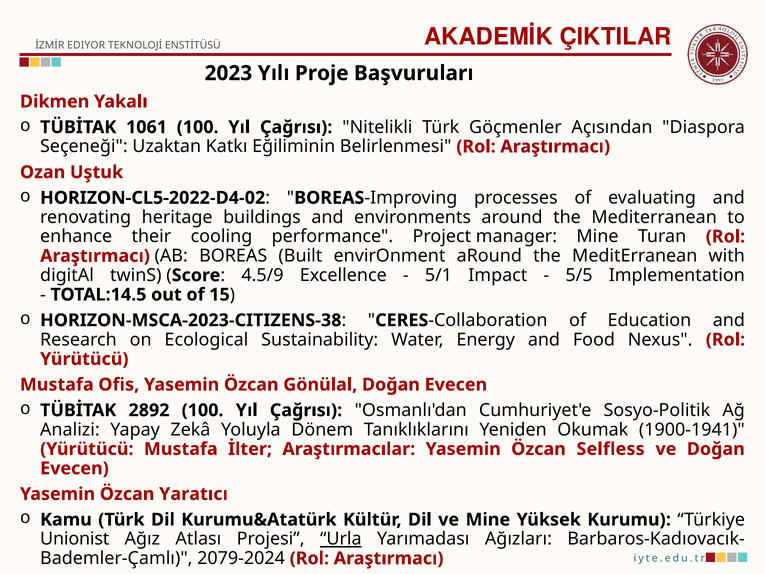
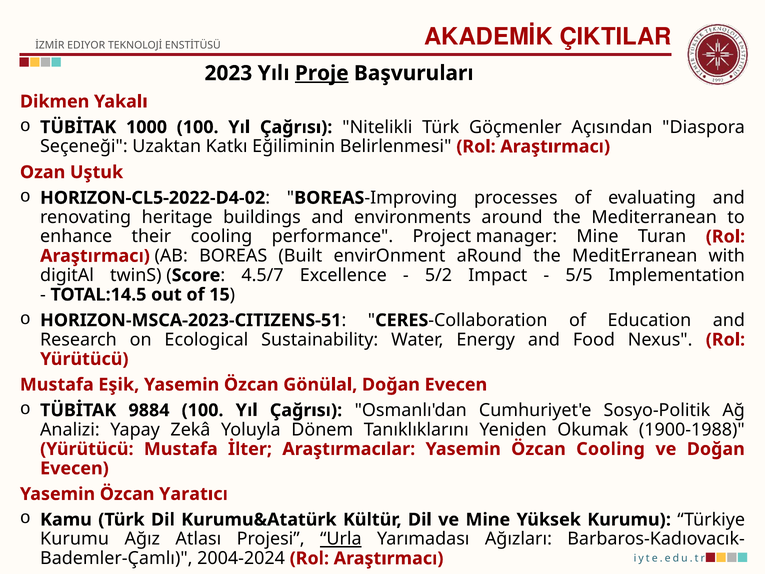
Proje underline: none -> present (322, 73)
1061: 1061 -> 1000 (147, 127)
4.5/9: 4.5/9 -> 4.5/7 (262, 275)
5/1: 5/1 -> 5/2 (439, 275)
HORIZON-MSCA-2023-CITIZENS-38: HORIZON-MSCA-2023-CITIZENS-38 -> HORIZON-MSCA-2023-CITIZENS-51 (191, 320)
Ofis: Ofis -> Eşik (119, 385)
2892: 2892 -> 9884 (149, 410)
1900-1941: 1900-1941 -> 1900-1988 (692, 429)
Özcan Selfless: Selfless -> Cooling (611, 449)
Unionist: Unionist -> Kurumu (75, 539)
2079-2024: 2079-2024 -> 2004-2024 (241, 558)
